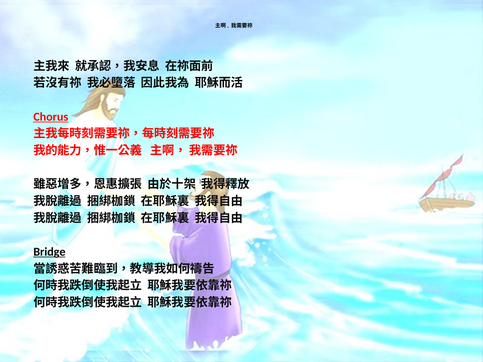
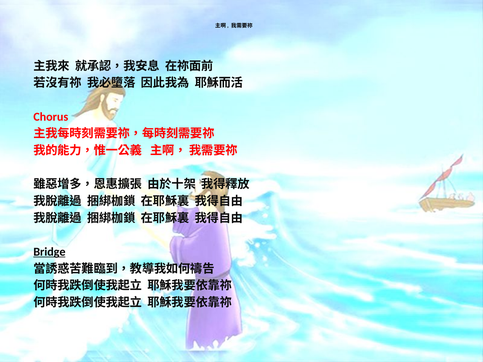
Chorus underline: present -> none (51, 117)
